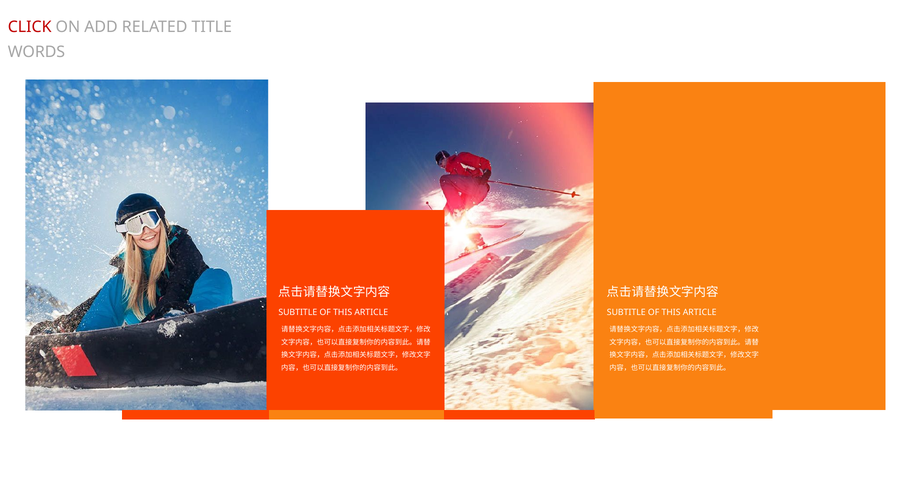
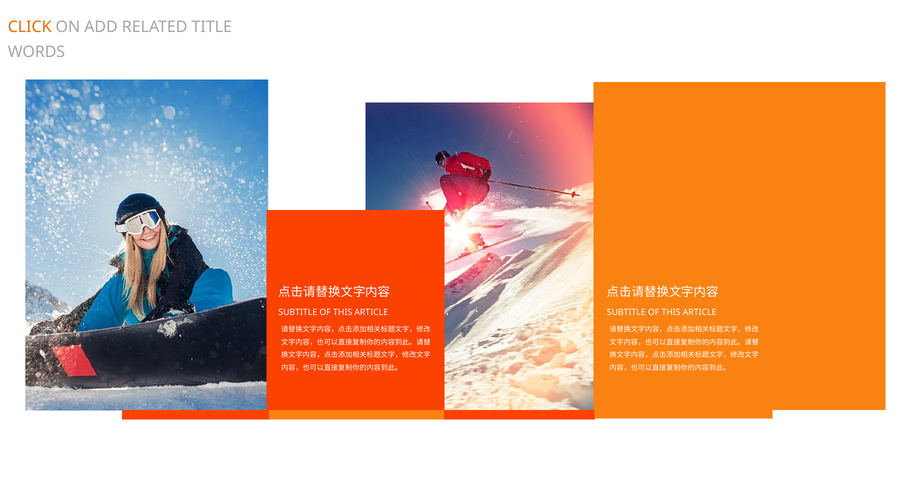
CLICK colour: red -> orange (30, 27)
